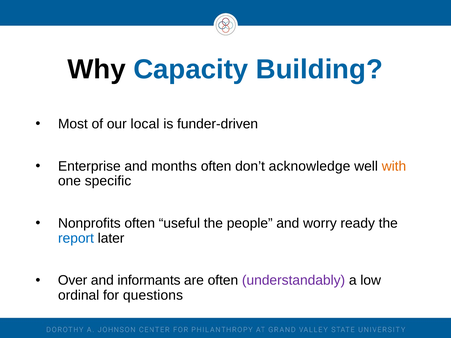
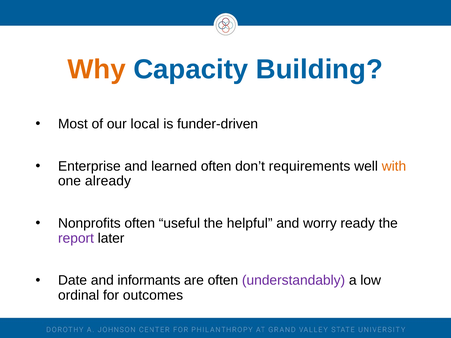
Why colour: black -> orange (97, 69)
months: months -> learned (174, 166)
acknowledge: acknowledge -> requirements (310, 166)
specific: specific -> already (108, 181)
people: people -> helpful (250, 223)
report colour: blue -> purple (76, 238)
Over: Over -> Date (73, 281)
questions: questions -> outcomes (153, 295)
